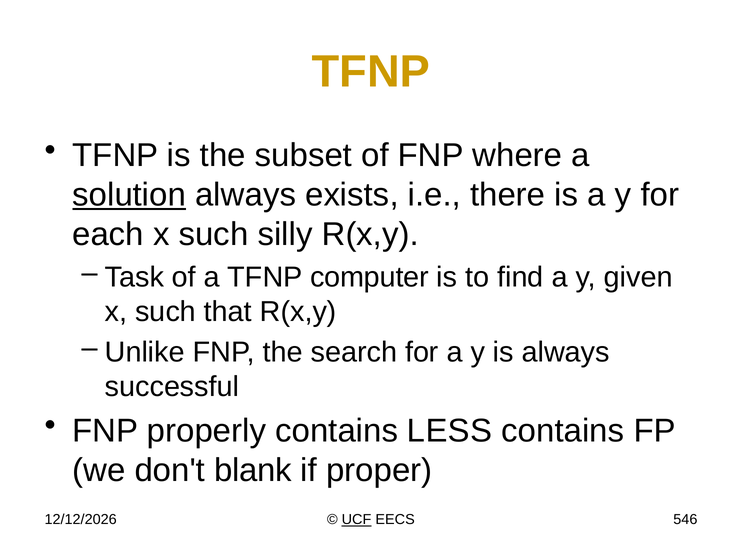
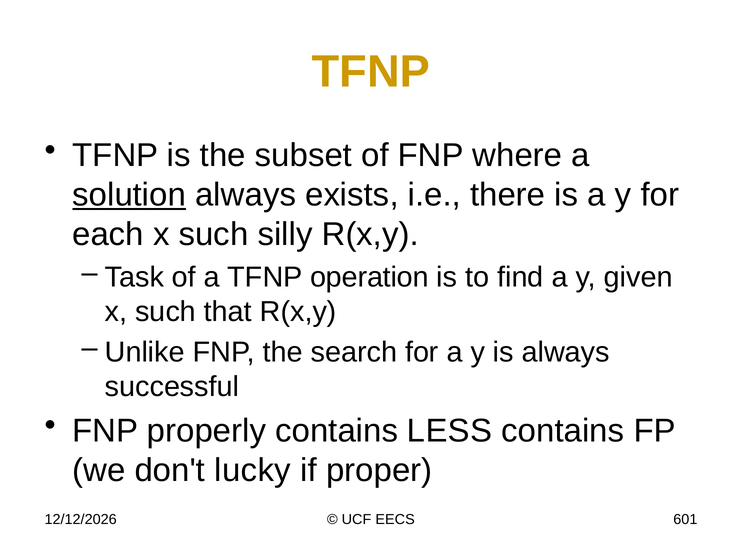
computer: computer -> operation (369, 277)
blank: blank -> lucky (253, 471)
UCF underline: present -> none (356, 520)
546: 546 -> 601 (685, 520)
